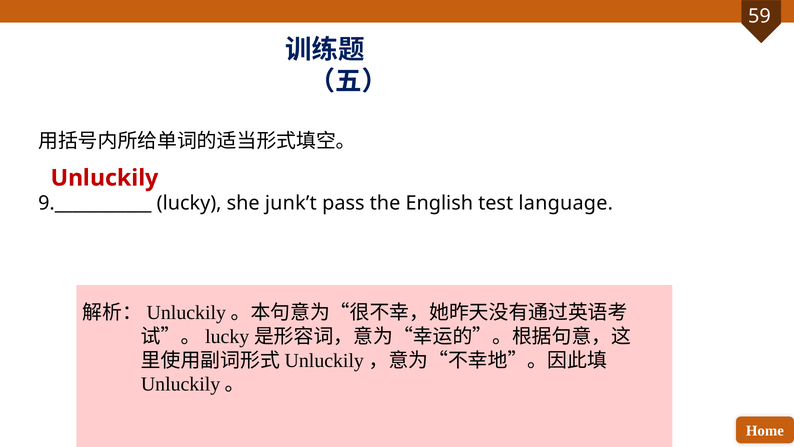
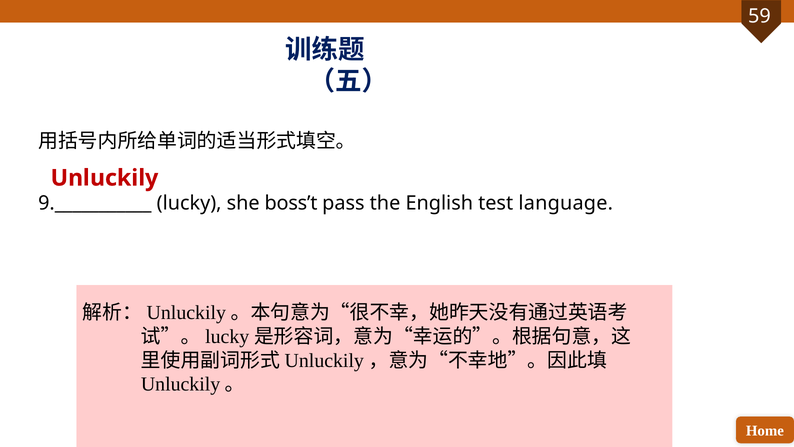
junk’t: junk’t -> boss’t (291, 203)
